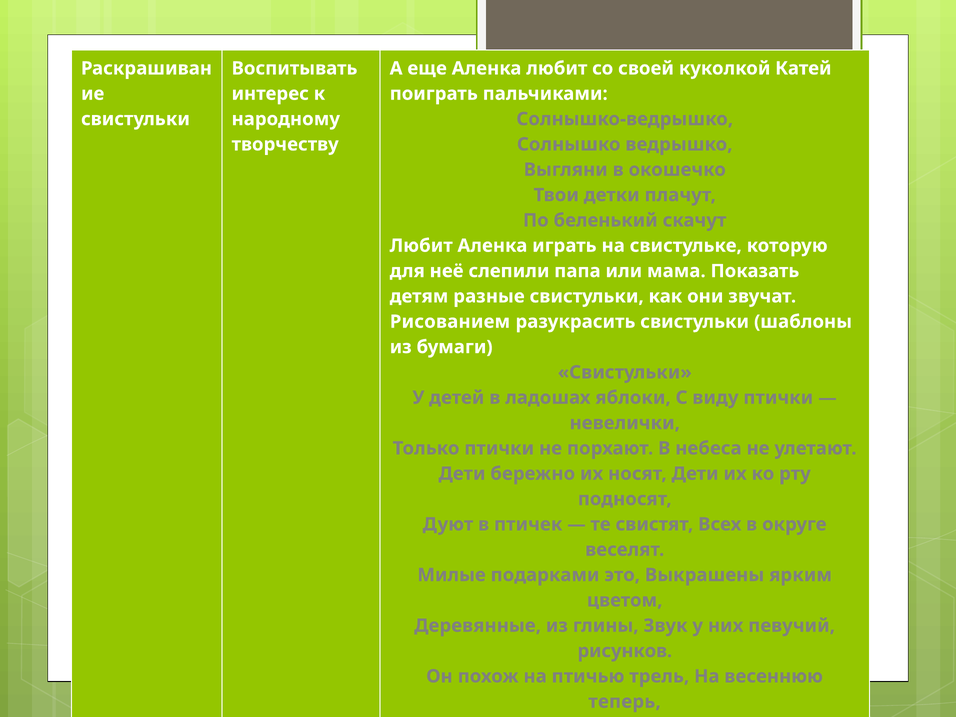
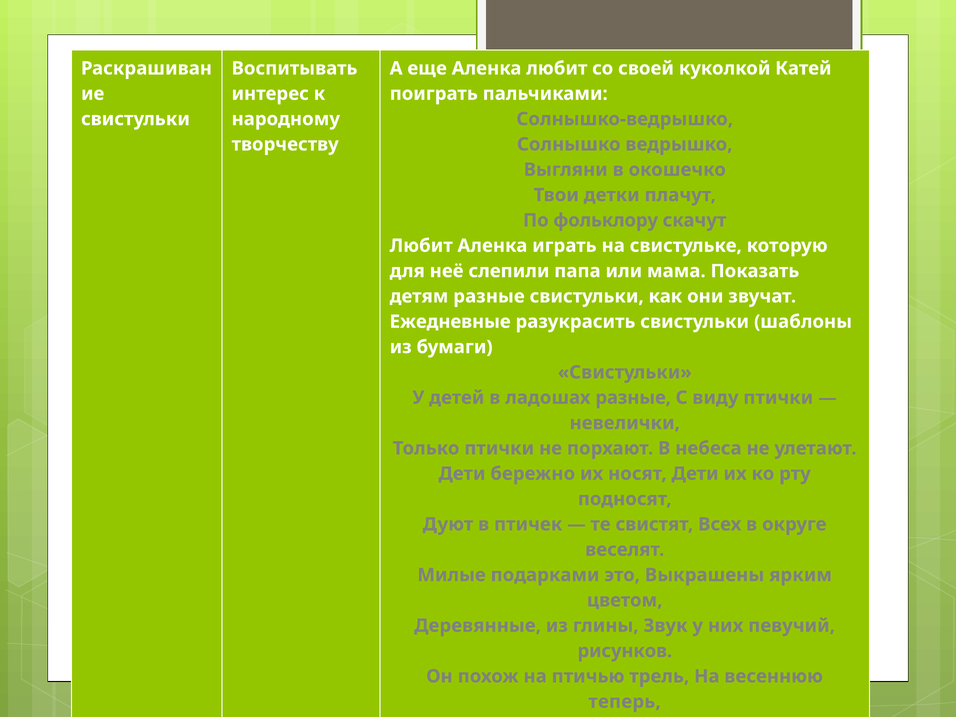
беленький: беленький -> фольклору (606, 220)
Рисованием: Рисованием -> Ежедневные (450, 322)
ладошах яблоки: яблоки -> разные (633, 398)
